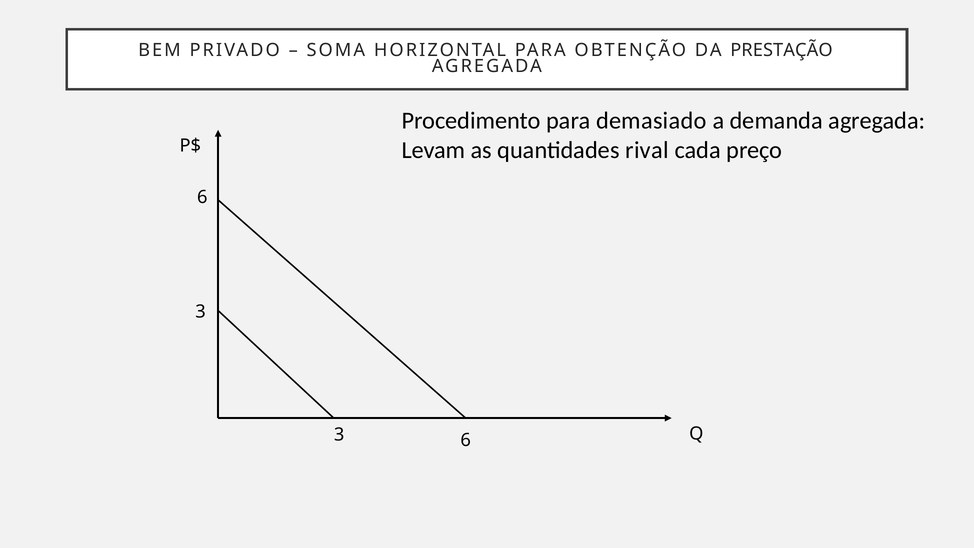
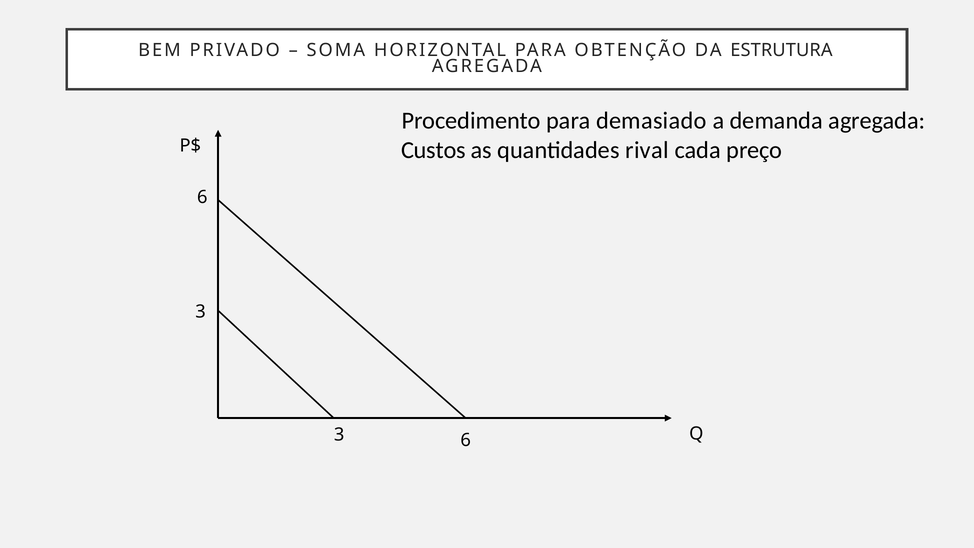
PRESTAÇÃO: PRESTAÇÃO -> ESTRUTURA (781, 50)
Levam: Levam -> Custos (433, 150)
